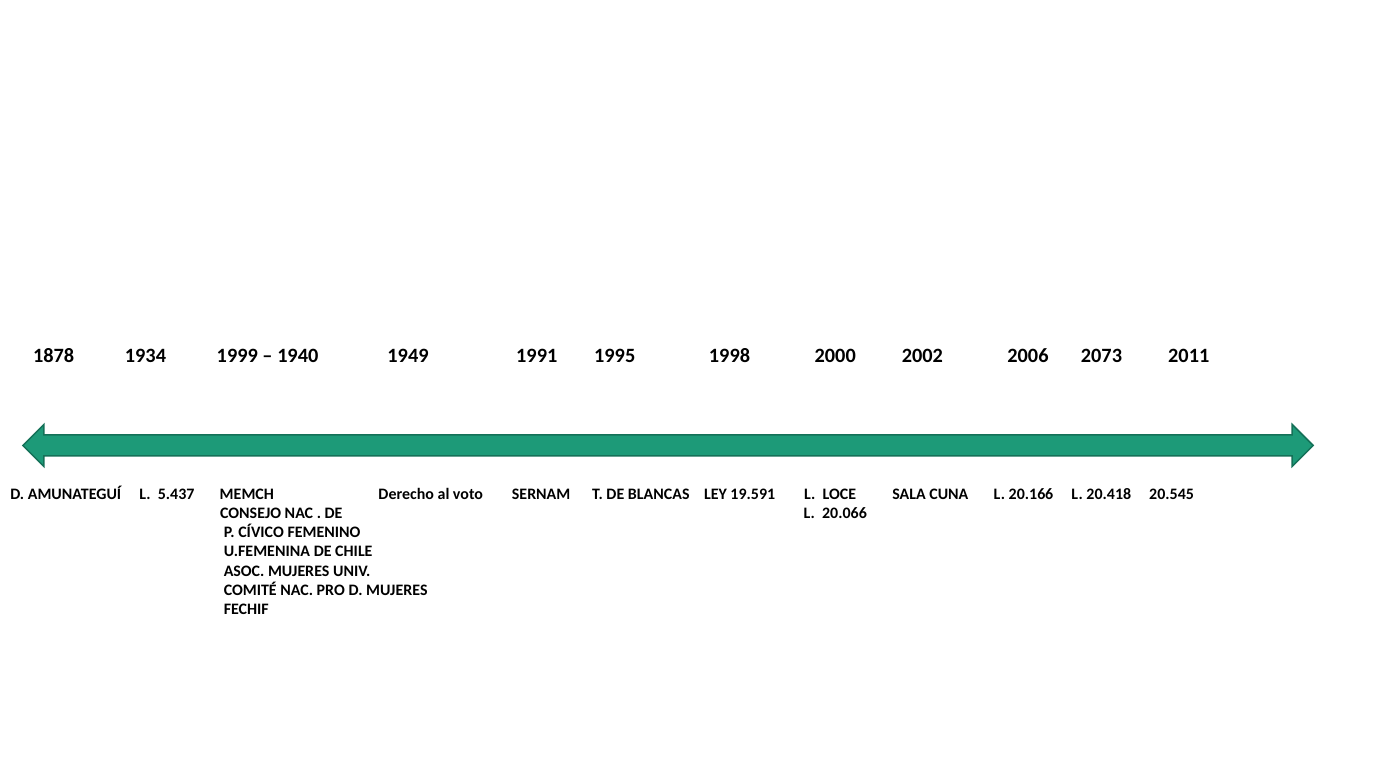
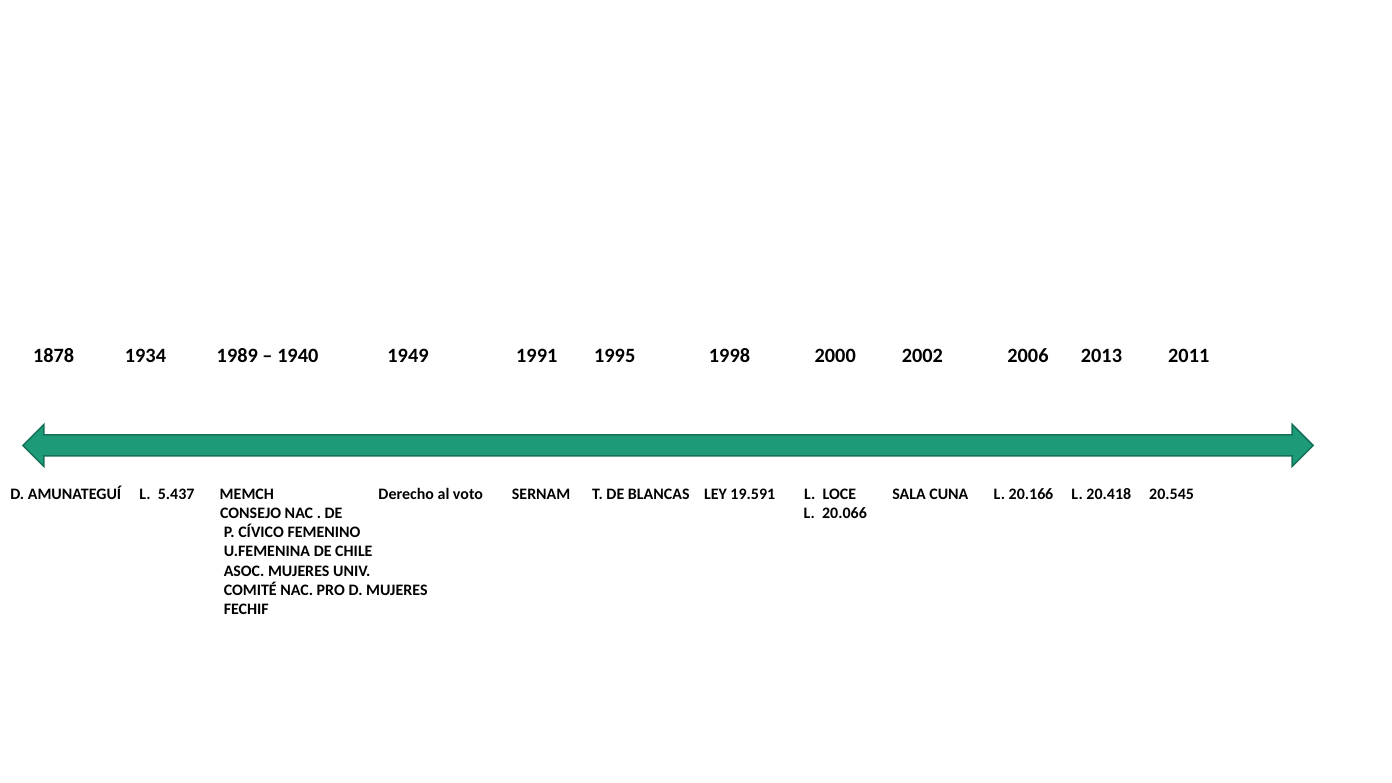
1999: 1999 -> 1989 (237, 355)
2073: 2073 -> 2013 (1101, 355)
